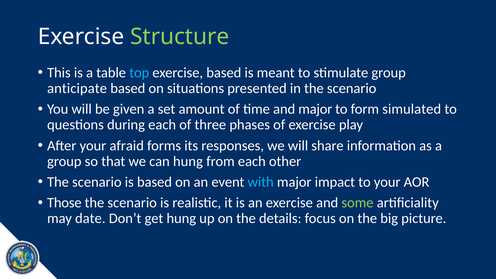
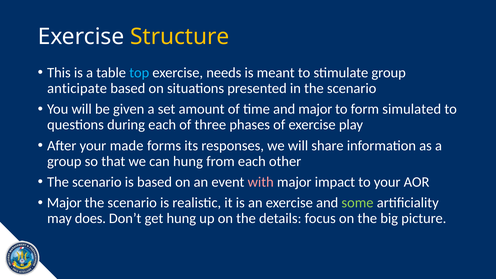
Structure colour: light green -> yellow (180, 37)
exercise based: based -> needs (224, 73)
afraid: afraid -> made (127, 146)
with colour: light blue -> pink (261, 182)
Those: Those -> Major (64, 203)
date: date -> does (90, 218)
